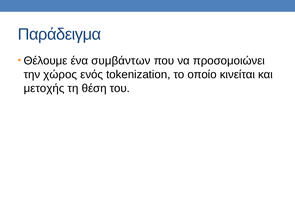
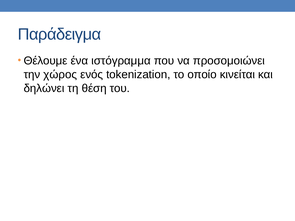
συμβάντων: συμβάντων -> ιστόγραμμα (121, 61)
μετοχής: μετοχής -> δηλώνει (44, 88)
